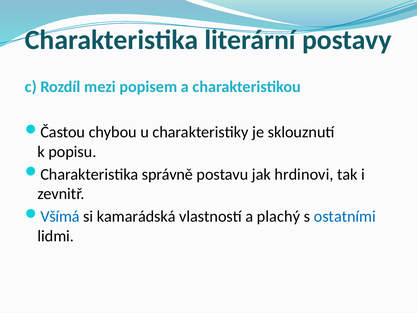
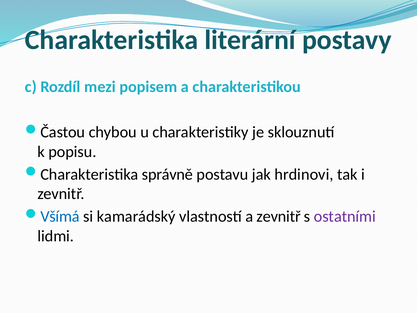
kamarádská: kamarádská -> kamarádský (136, 216)
a plachý: plachý -> zevnitř (279, 216)
ostatními colour: blue -> purple (345, 216)
